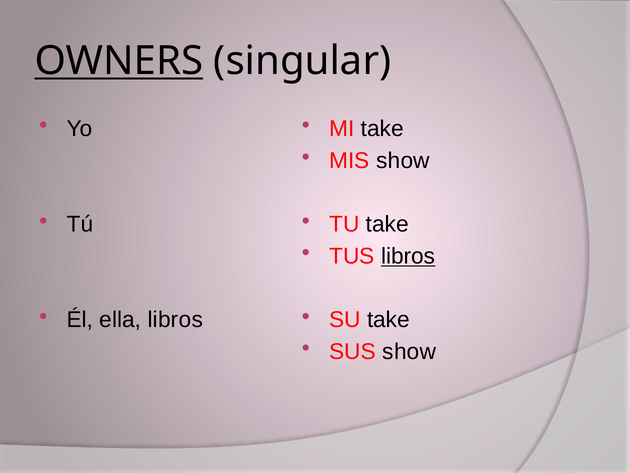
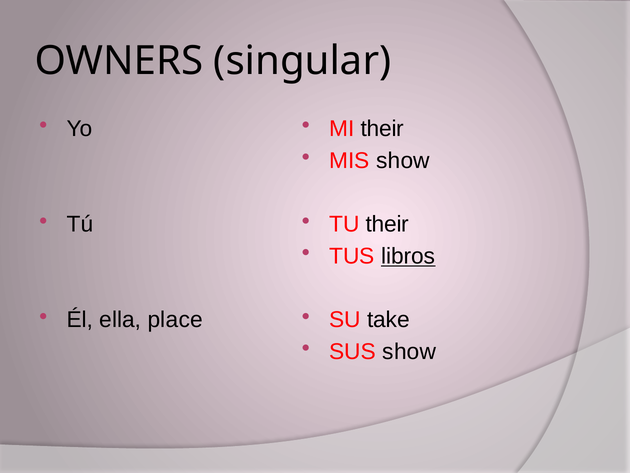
OWNERS underline: present -> none (119, 61)
MI take: take -> their (382, 129)
TU take: take -> their (387, 224)
ella libros: libros -> place (175, 320)
